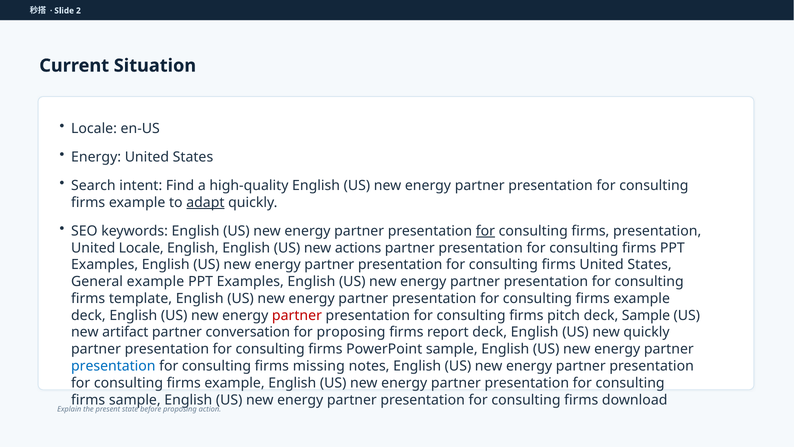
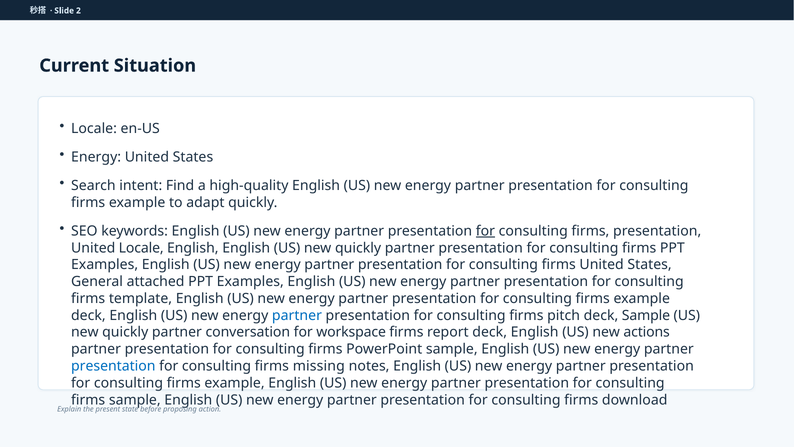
adapt underline: present -> none (205, 202)
English US new actions: actions -> quickly (358, 248)
General example: example -> attached (156, 281)
partner colour: red -> blue (297, 315)
artifact: artifact -> quickly (125, 332)
for proposing: proposing -> workspace (351, 332)
new quickly: quickly -> actions (647, 332)
